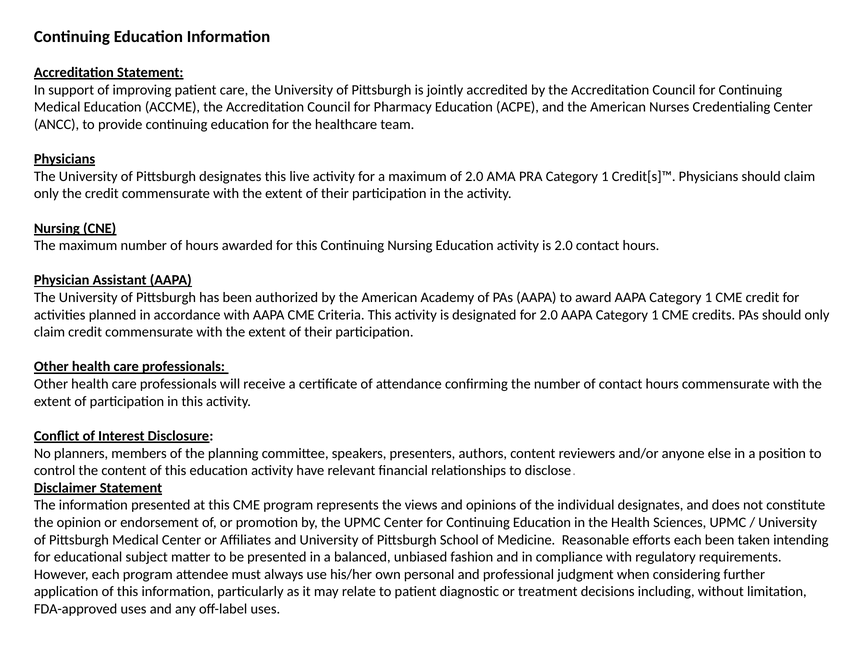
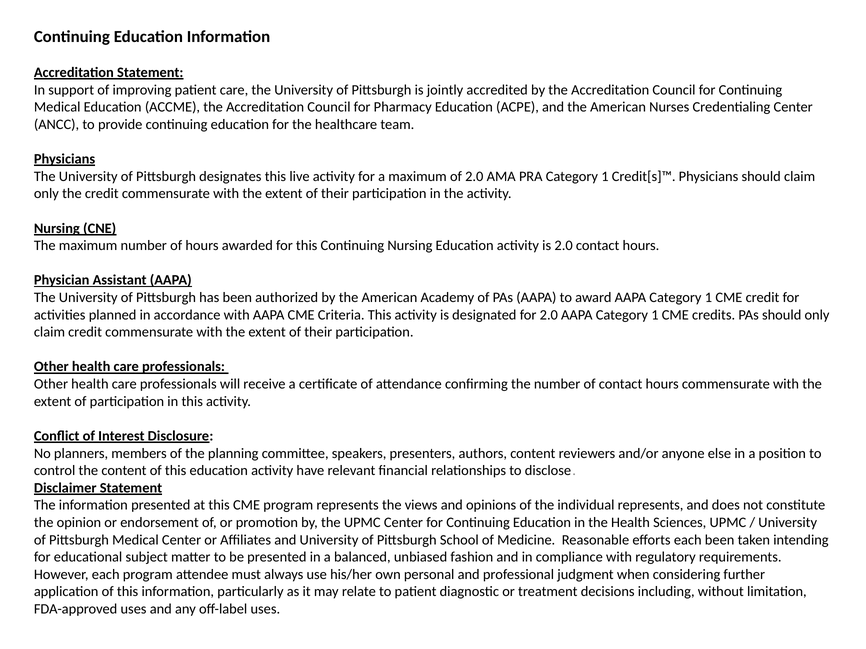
individual designates: designates -> represents (651, 506)
